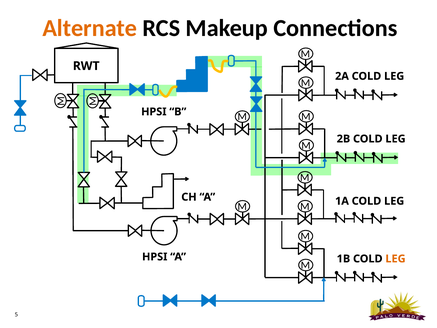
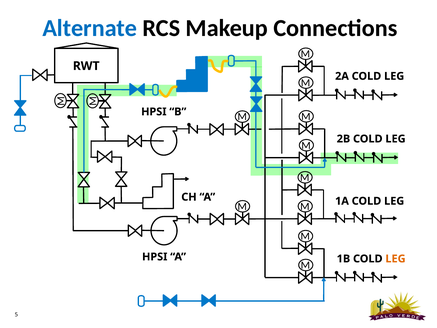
Alternate colour: orange -> blue (90, 28)
